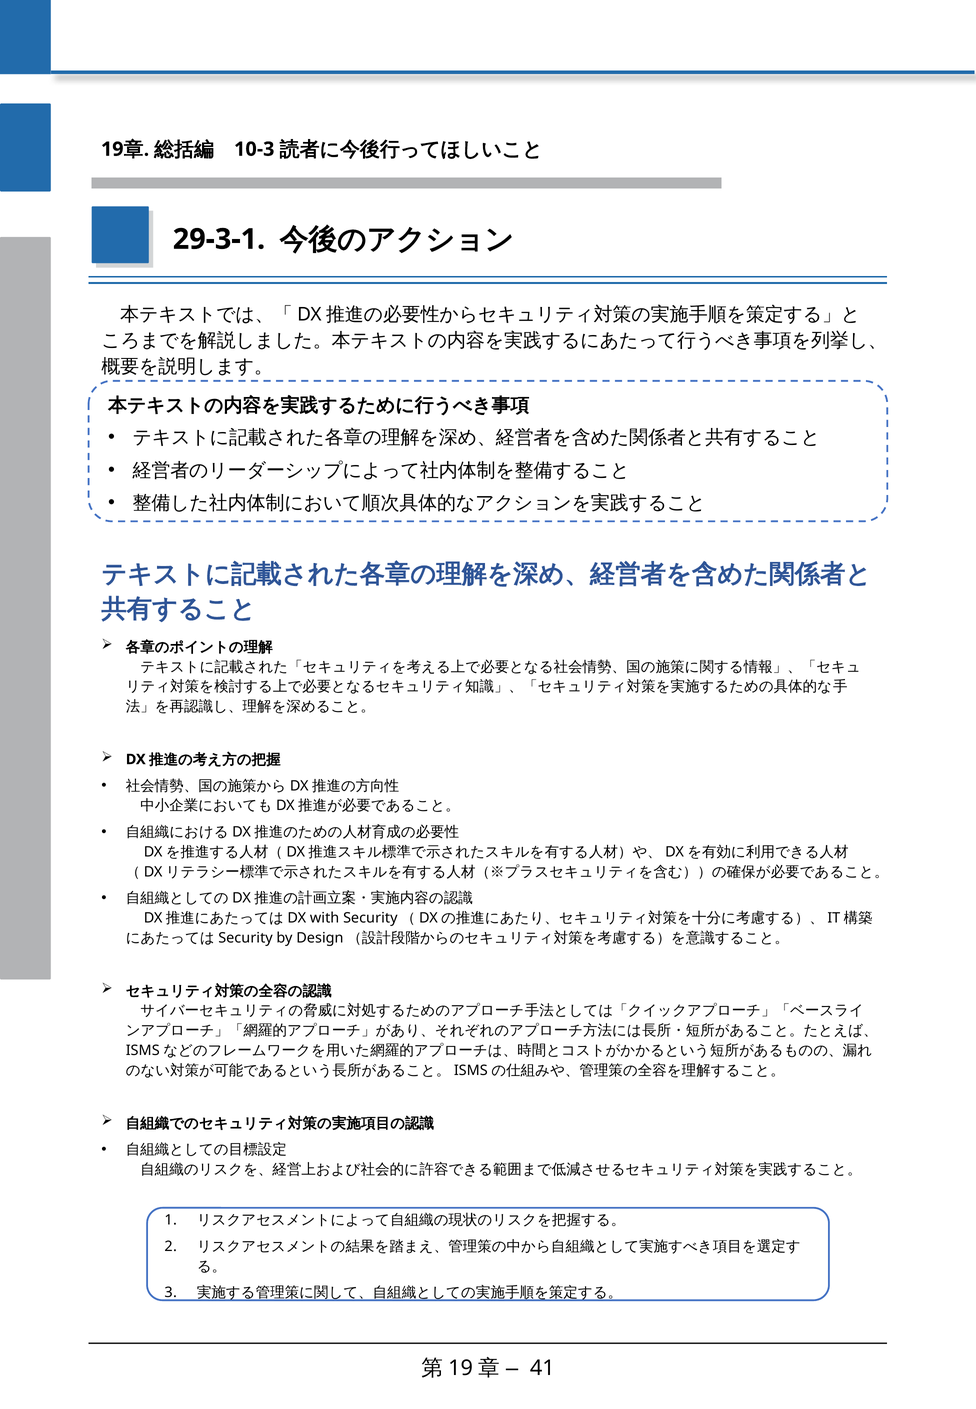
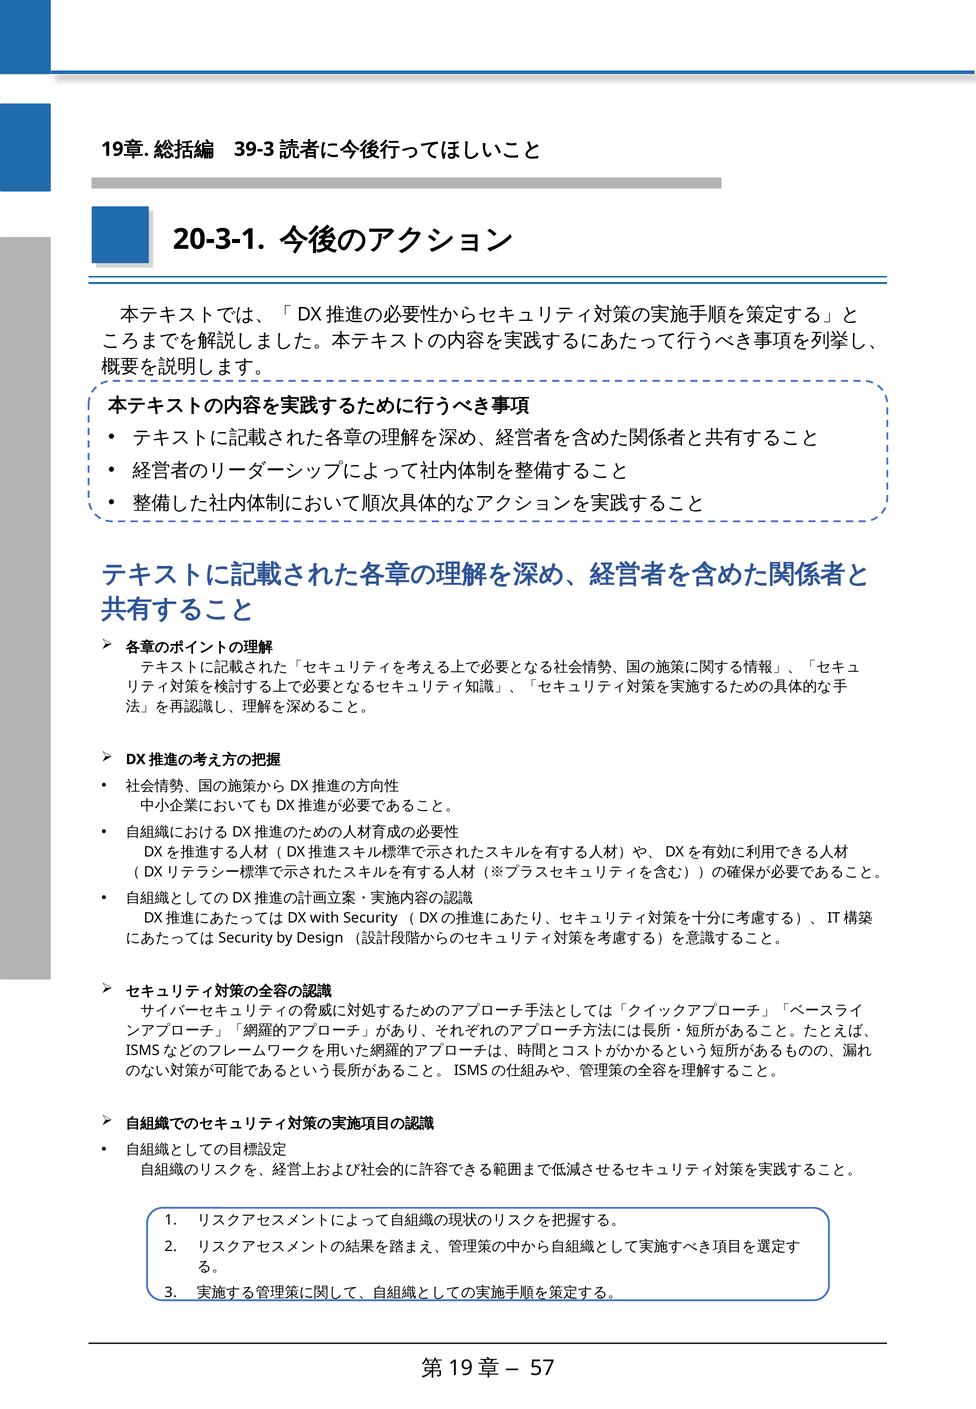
10-3: 10-3 -> 39-3 (254, 149)
29-3-1: 29-3-1 -> 20-3-1 (219, 239)
41: 41 -> 57 (542, 1369)
